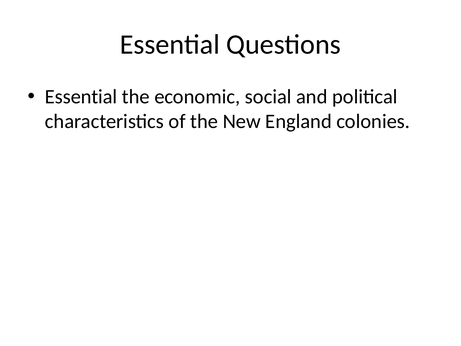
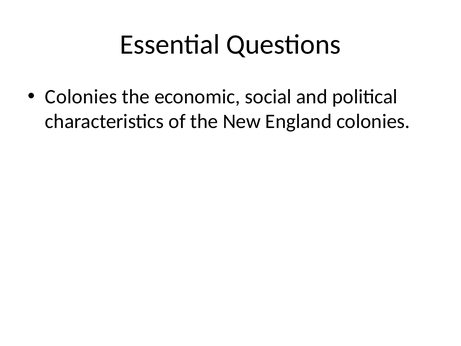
Essential: Essential -> Colonies (81, 97)
